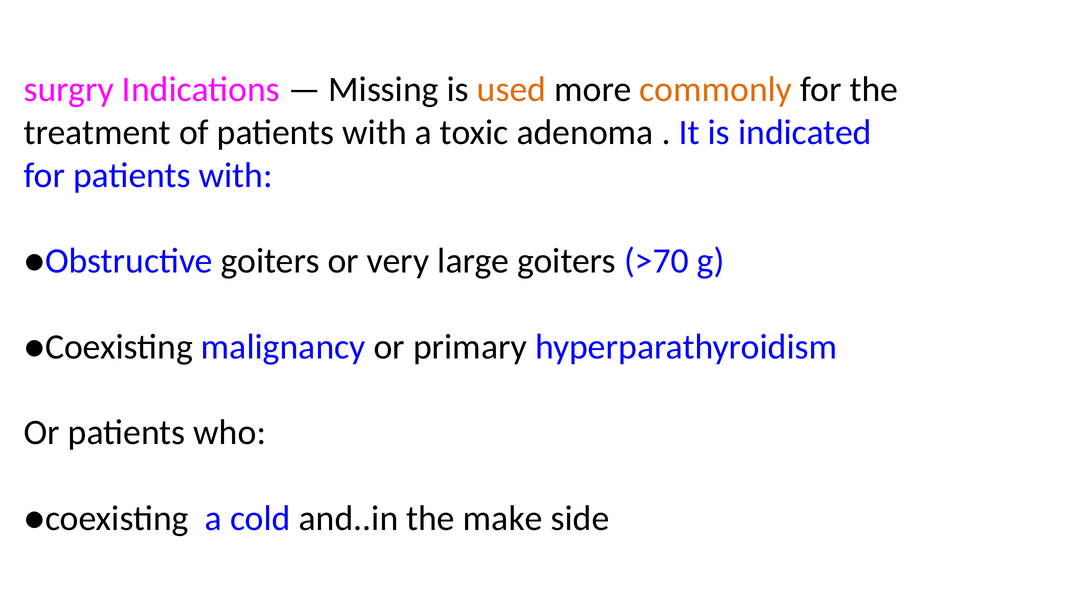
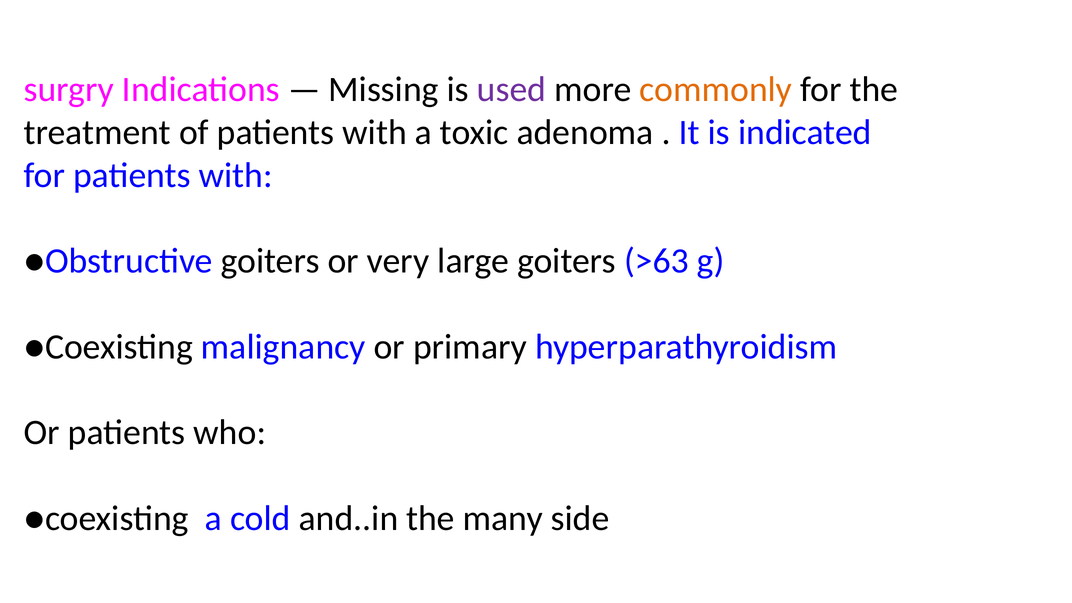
used colour: orange -> purple (512, 90)
>70: >70 -> >63 (656, 261)
make: make -> many (503, 518)
